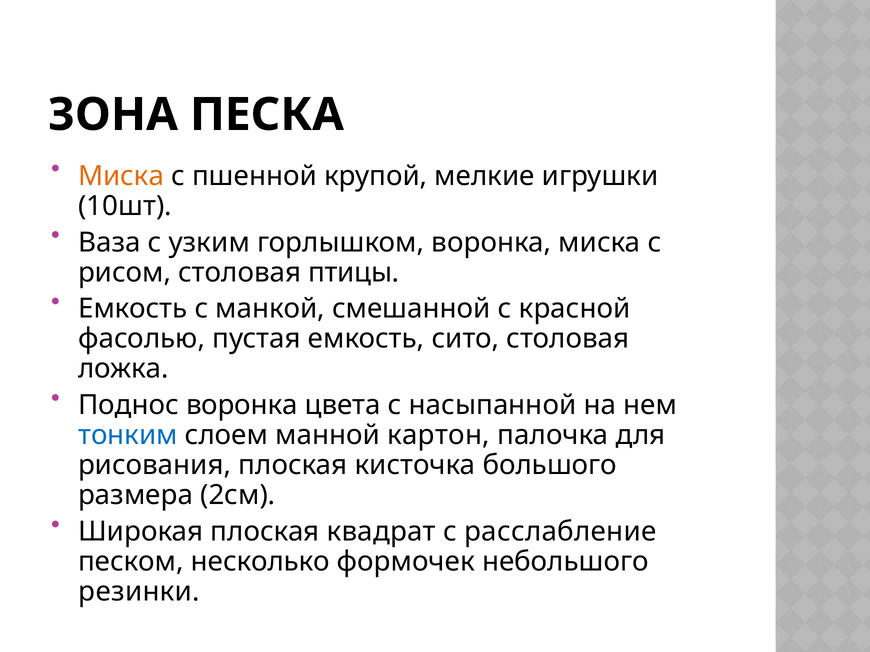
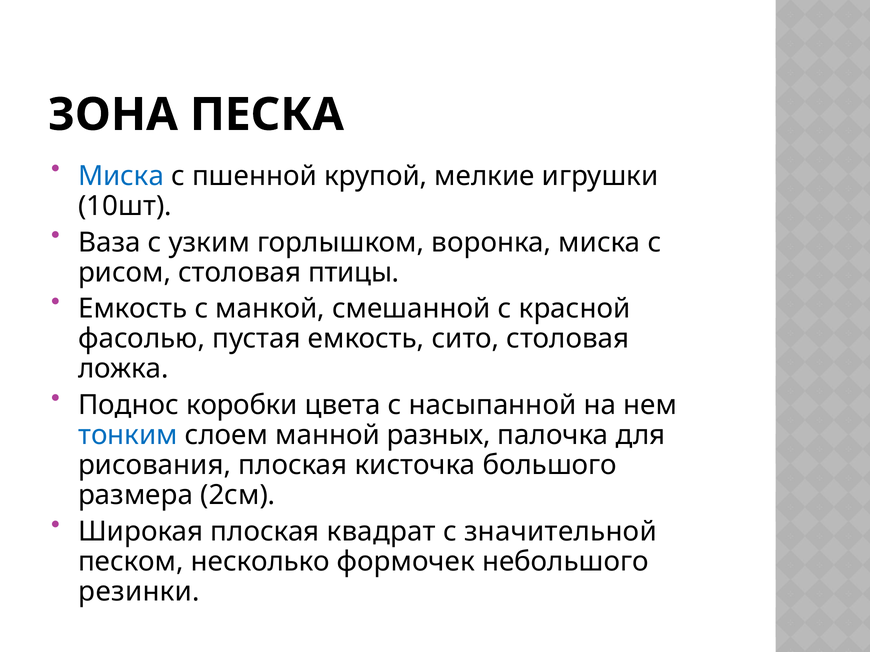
Миска colour: orange -> blue (121, 176)
Поднос воронка: воронка -> коробки (242, 406)
картон: картон -> разных (439, 436)
расслабление: расслабление -> значительной (560, 532)
